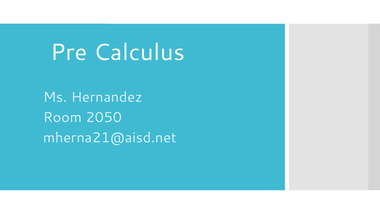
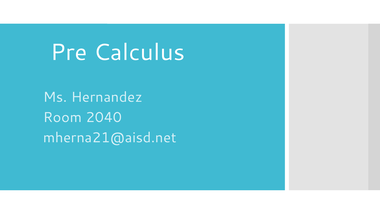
2050: 2050 -> 2040 (104, 117)
